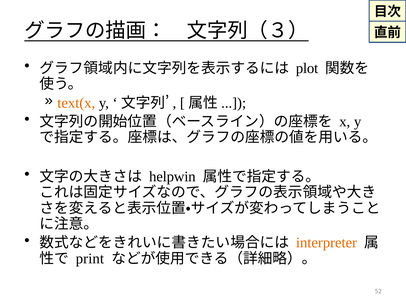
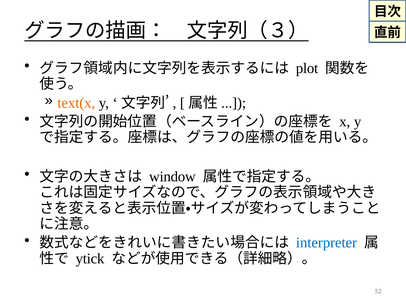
helpwin: helpwin -> window (172, 176)
interpreter colour: orange -> blue (327, 242)
print: print -> ytick (90, 258)
